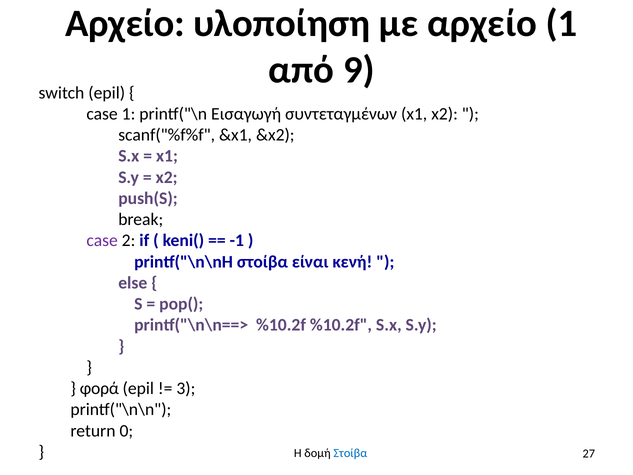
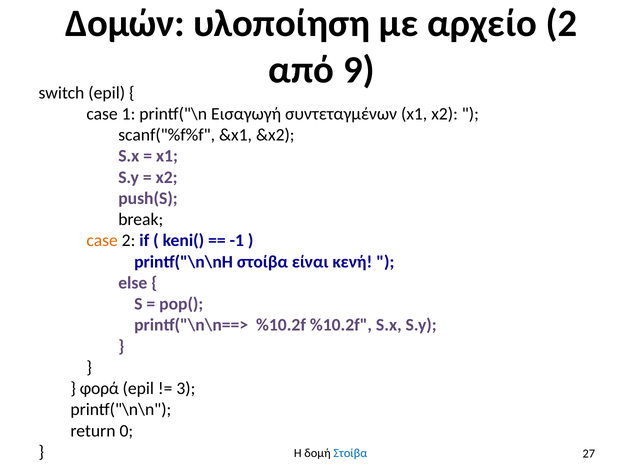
Αρχείο: Αρχείο -> Δομών (125, 24)
αρχείο 1: 1 -> 2 (561, 24)
case colour: purple -> orange (102, 240)
